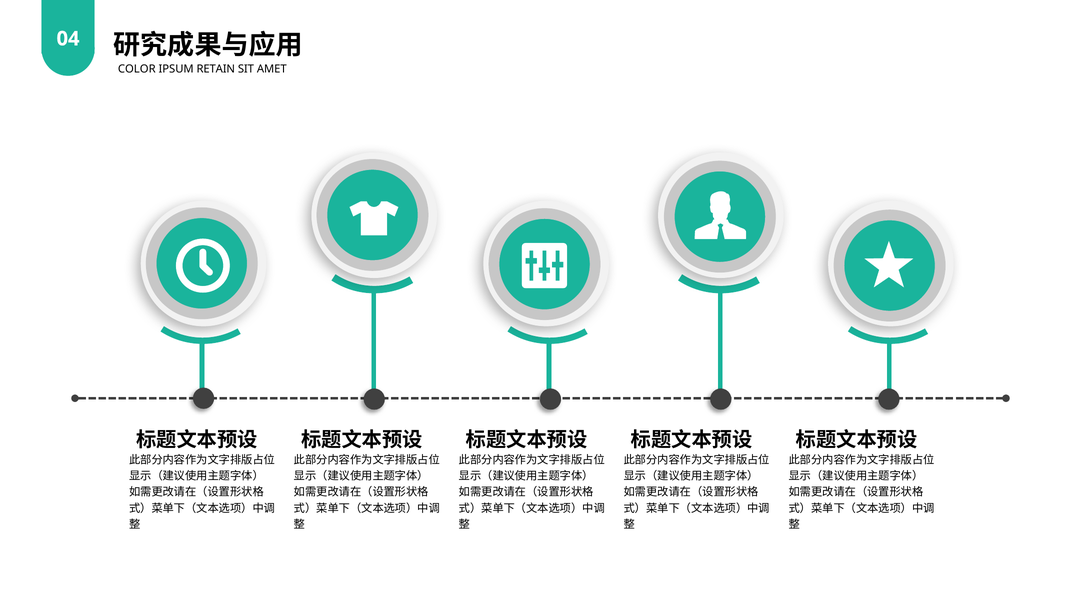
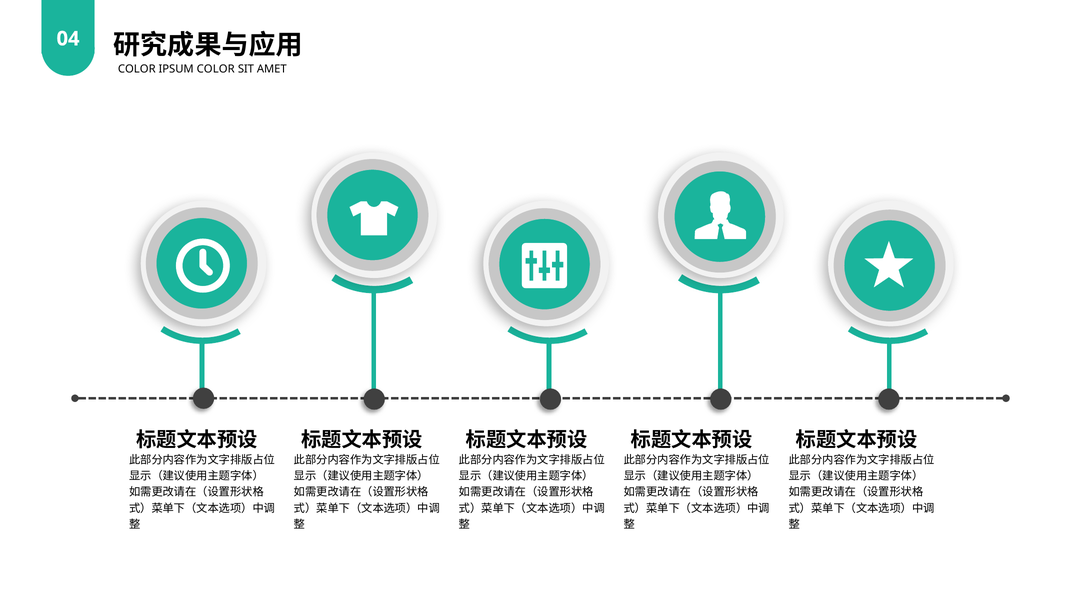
IPSUM RETAIN: RETAIN -> COLOR (216, 69)
